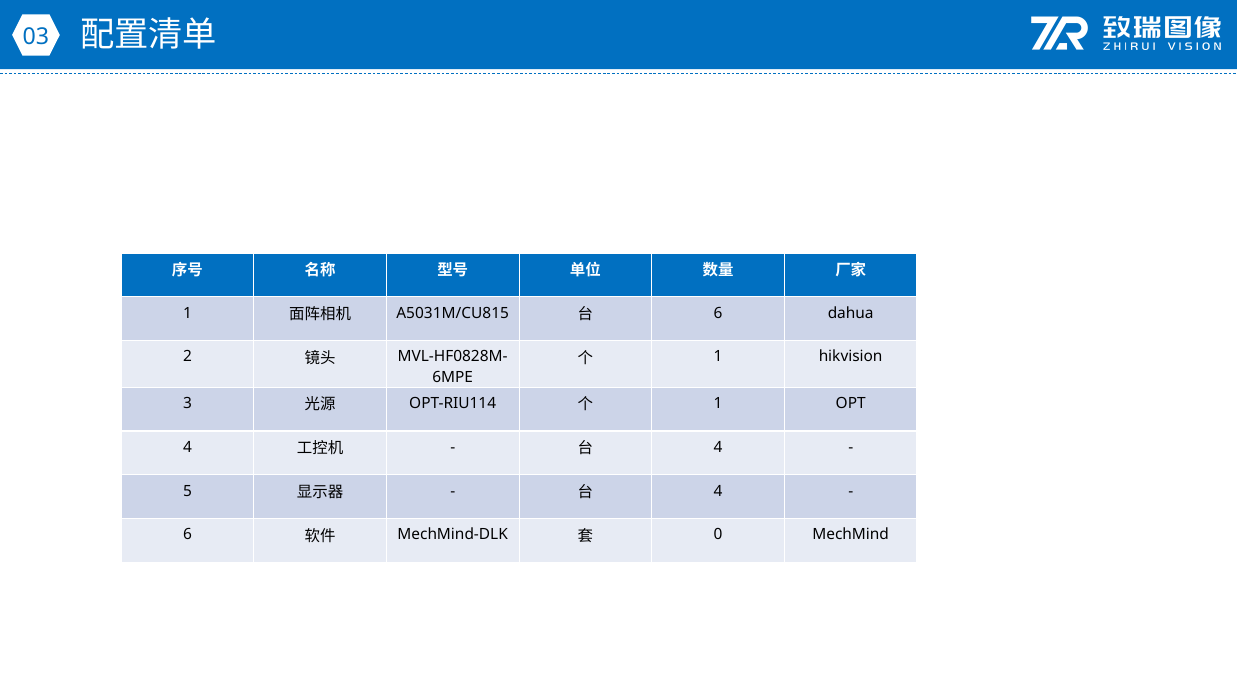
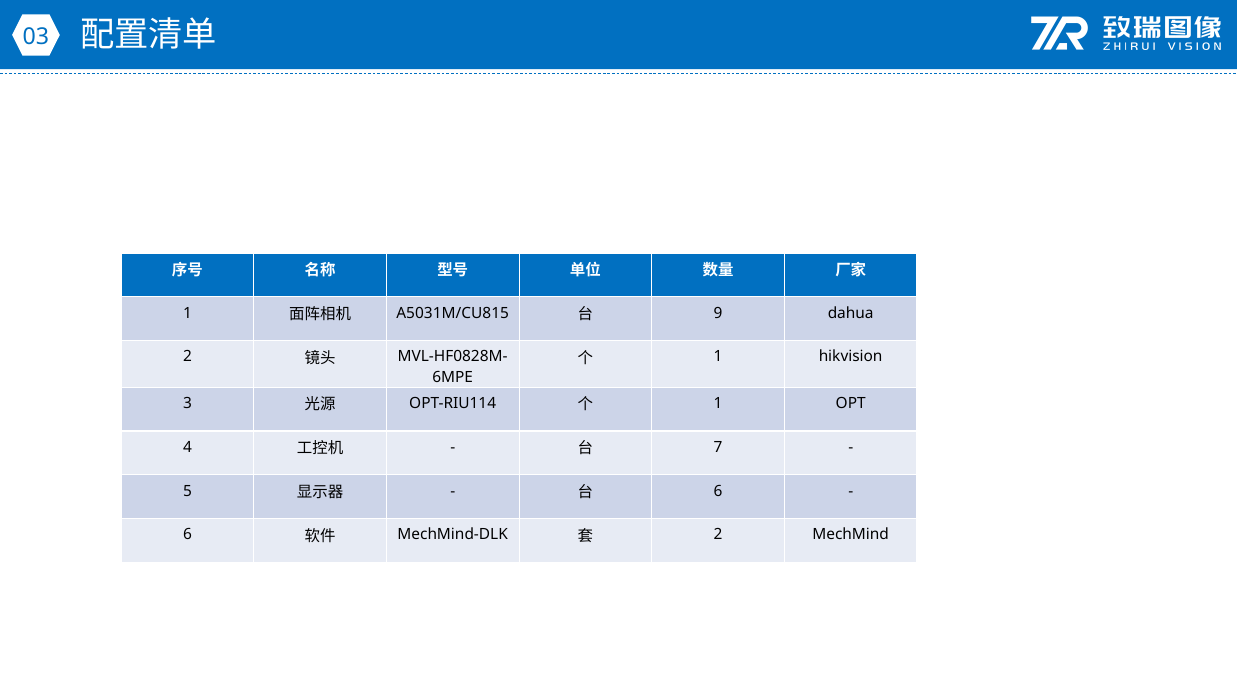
6: 6 -> 9 (718, 313)
4: 4 -> 7 (718, 447)
4: 4 -> 6 (718, 491)
0: 0 -> 2 (718, 535)
